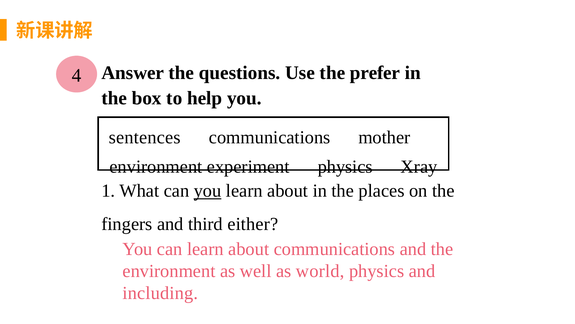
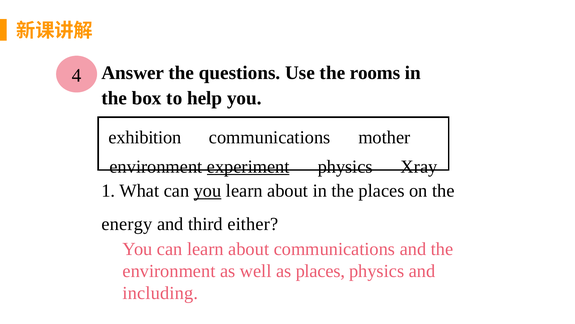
prefer: prefer -> rooms (375, 73)
sentences: sentences -> exhibition (145, 137)
experiment underline: none -> present (248, 166)
fingers: fingers -> energy (127, 224)
as world: world -> places (320, 271)
